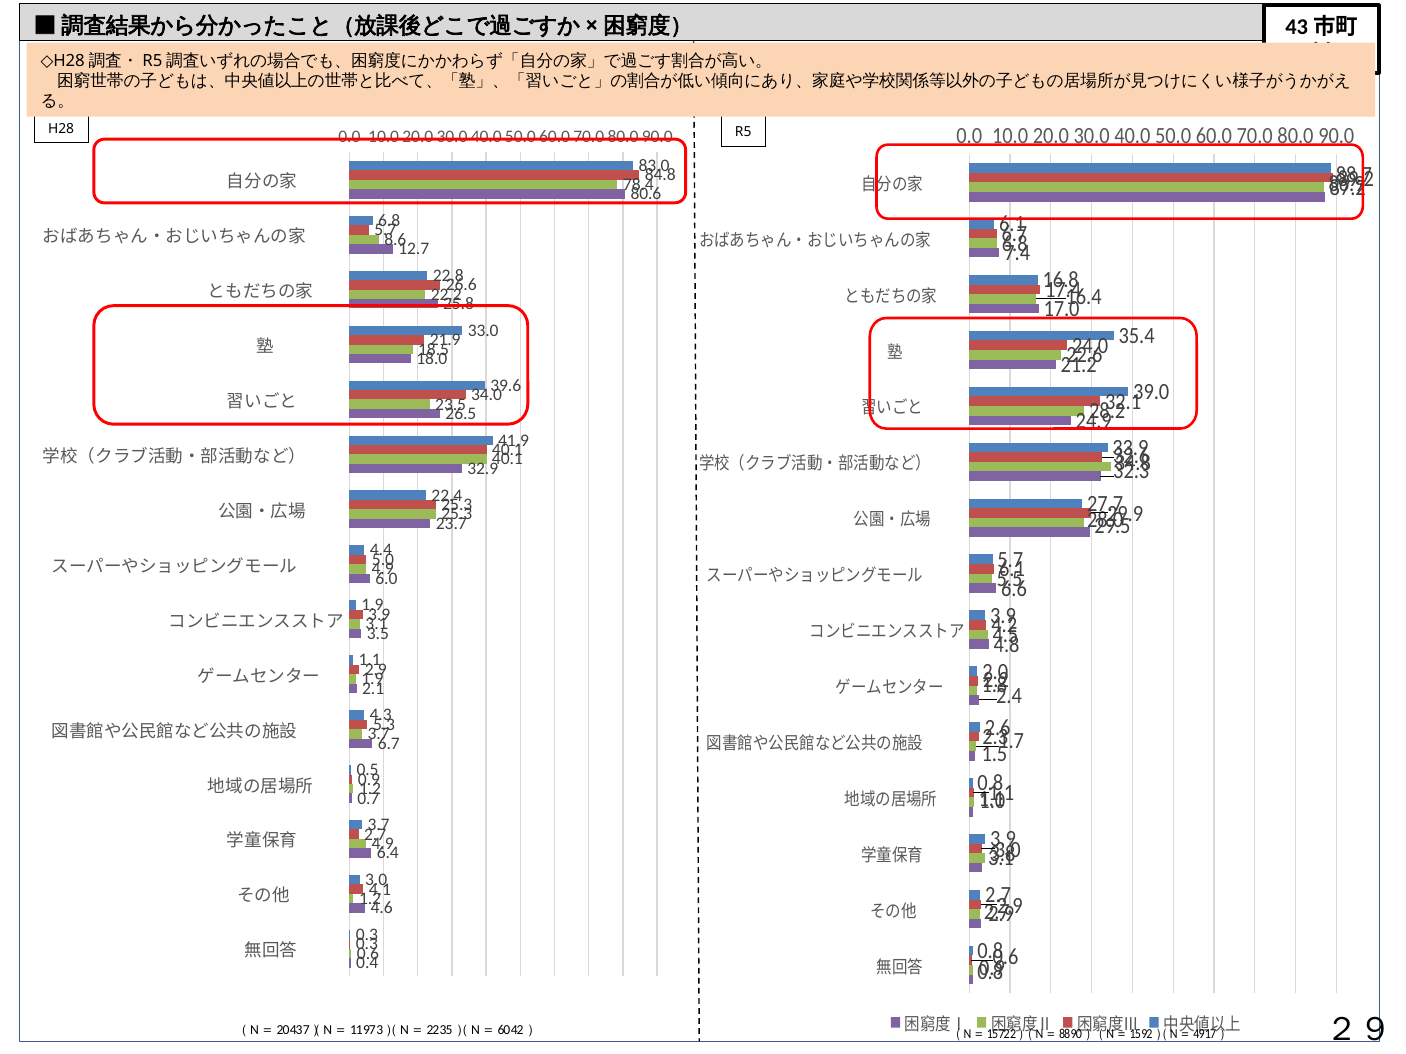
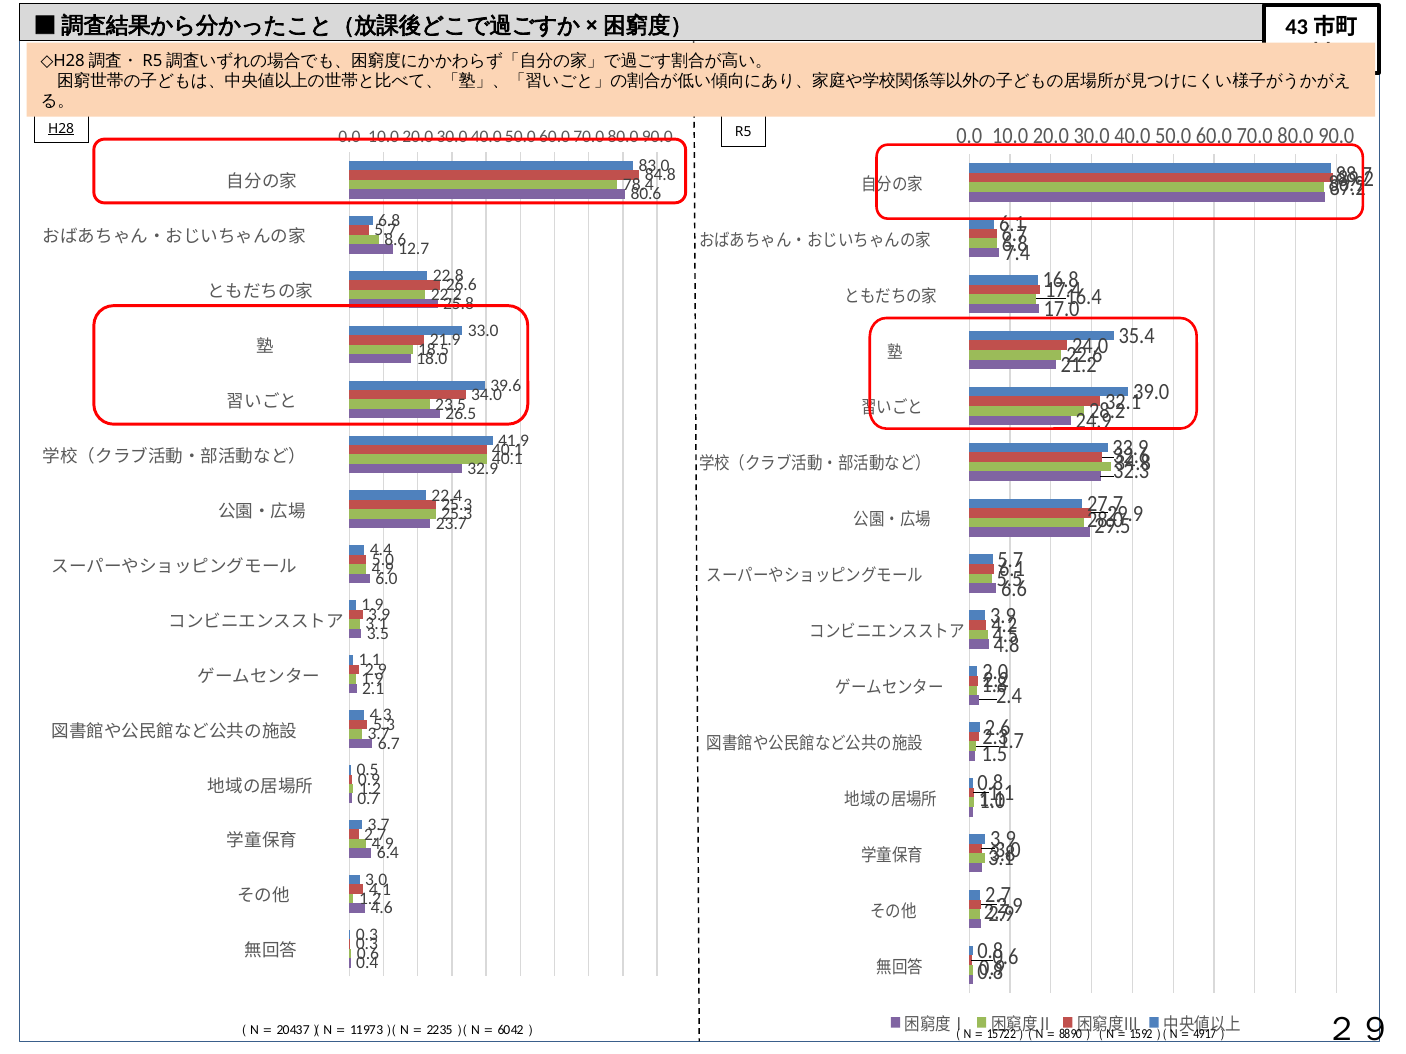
H28 underline: none -> present (61, 129)
